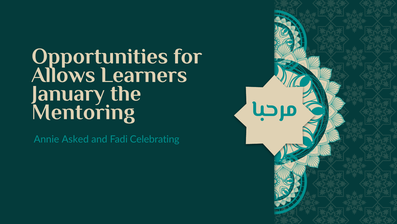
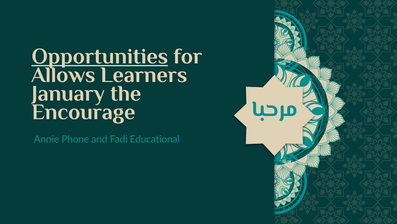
Opportunities underline: none -> present (100, 56)
Mentoring: Mentoring -> Encourage (83, 112)
Asked: Asked -> Phone (75, 139)
Celebrating: Celebrating -> Educational (155, 139)
